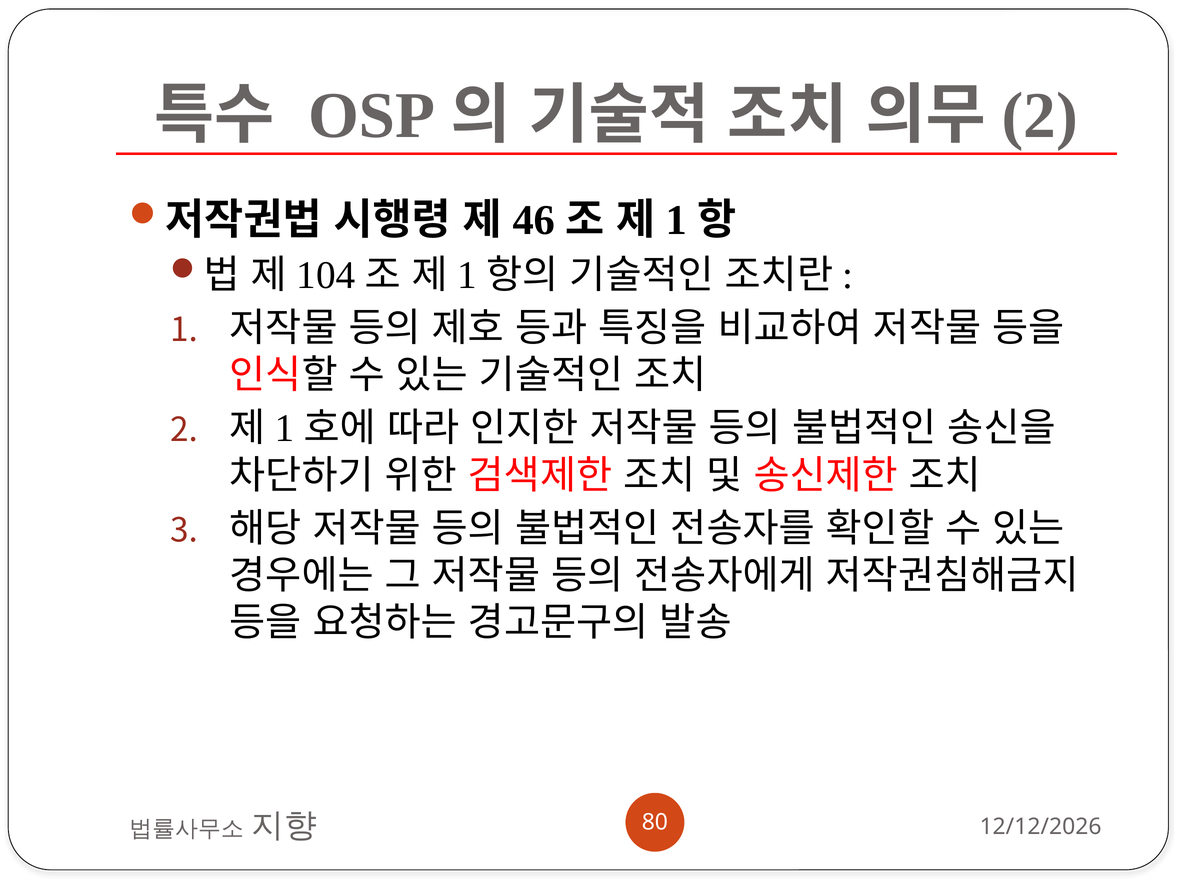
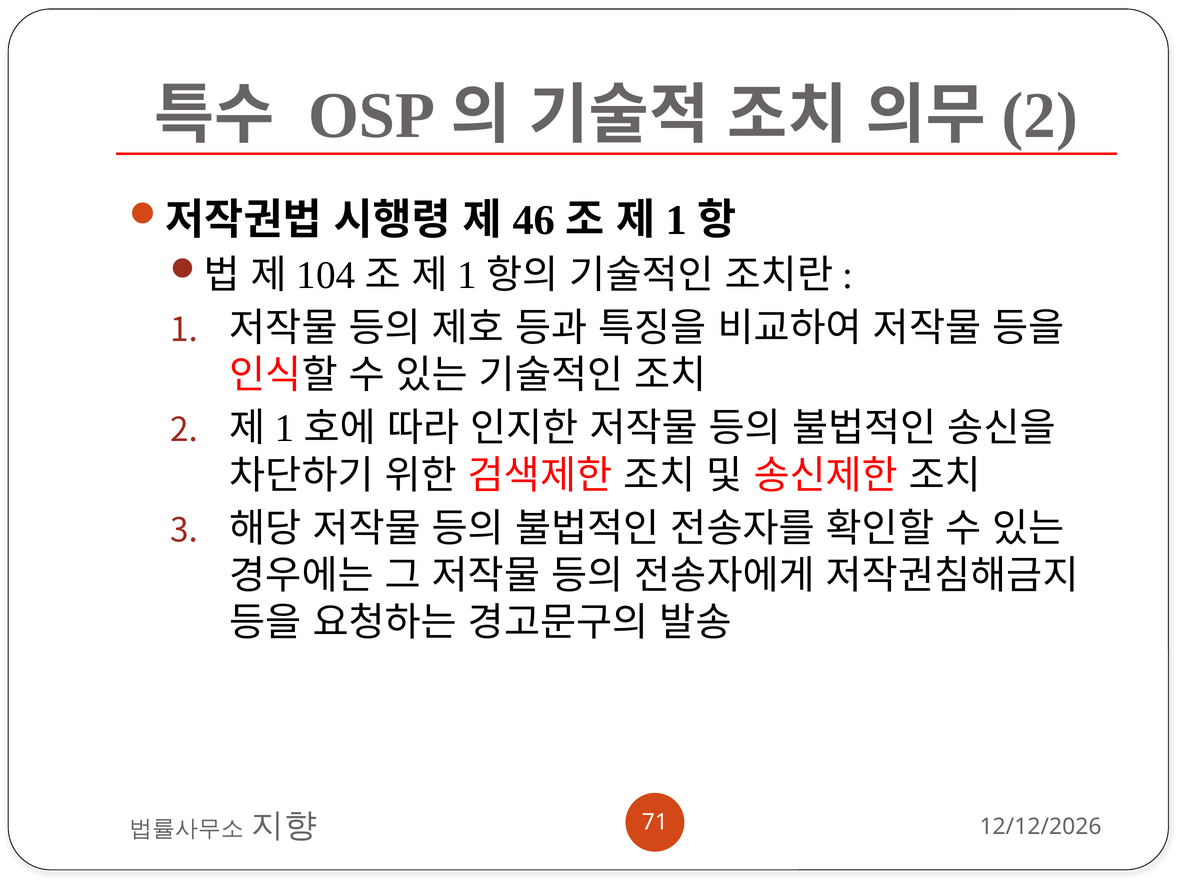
80: 80 -> 71 (655, 823)
